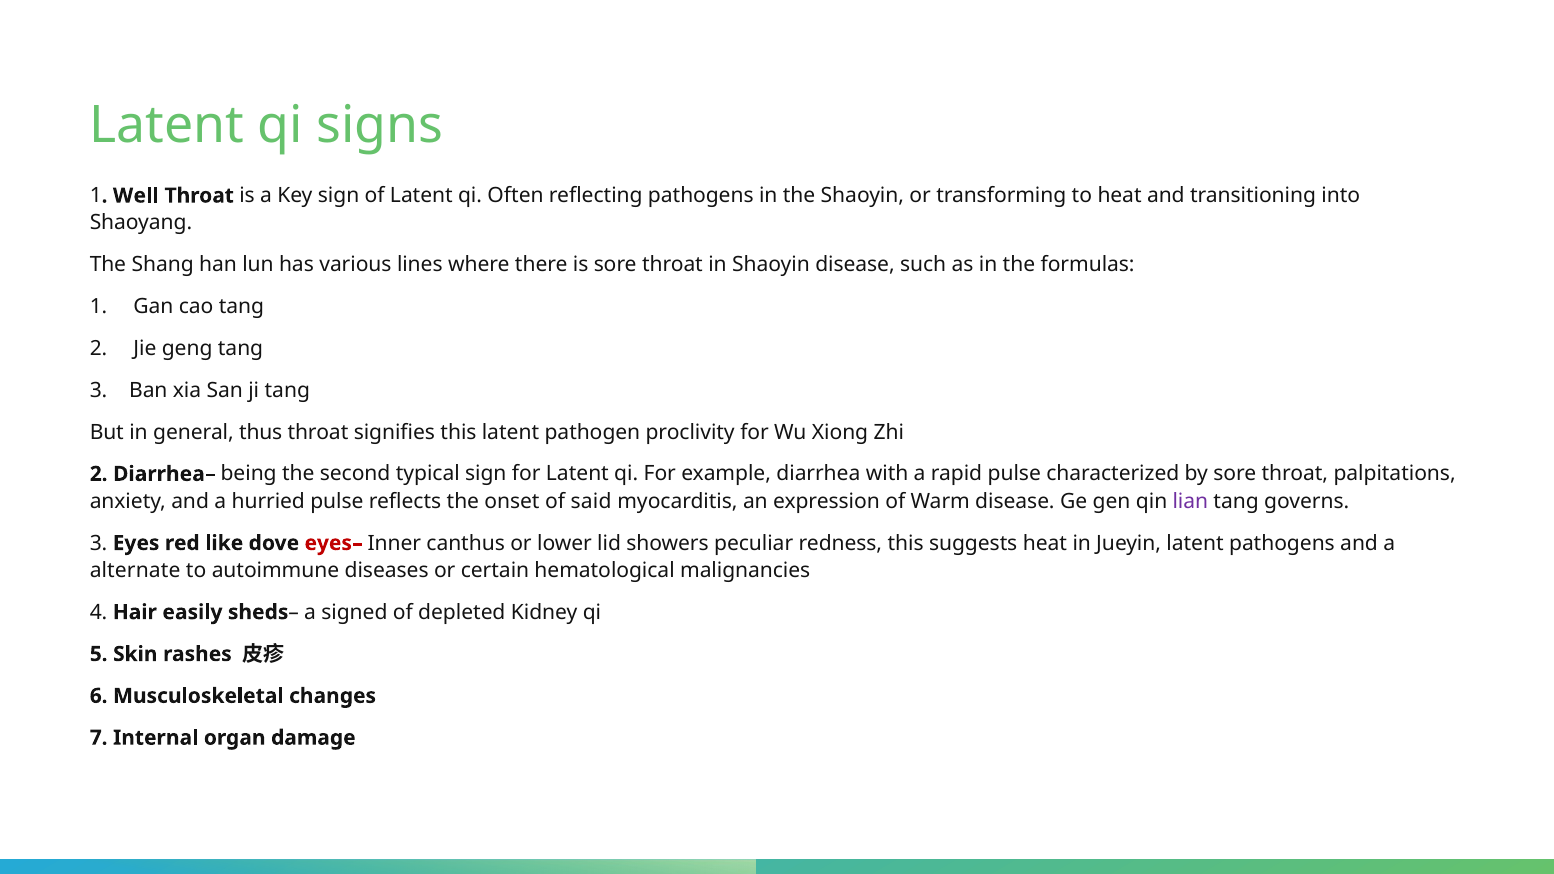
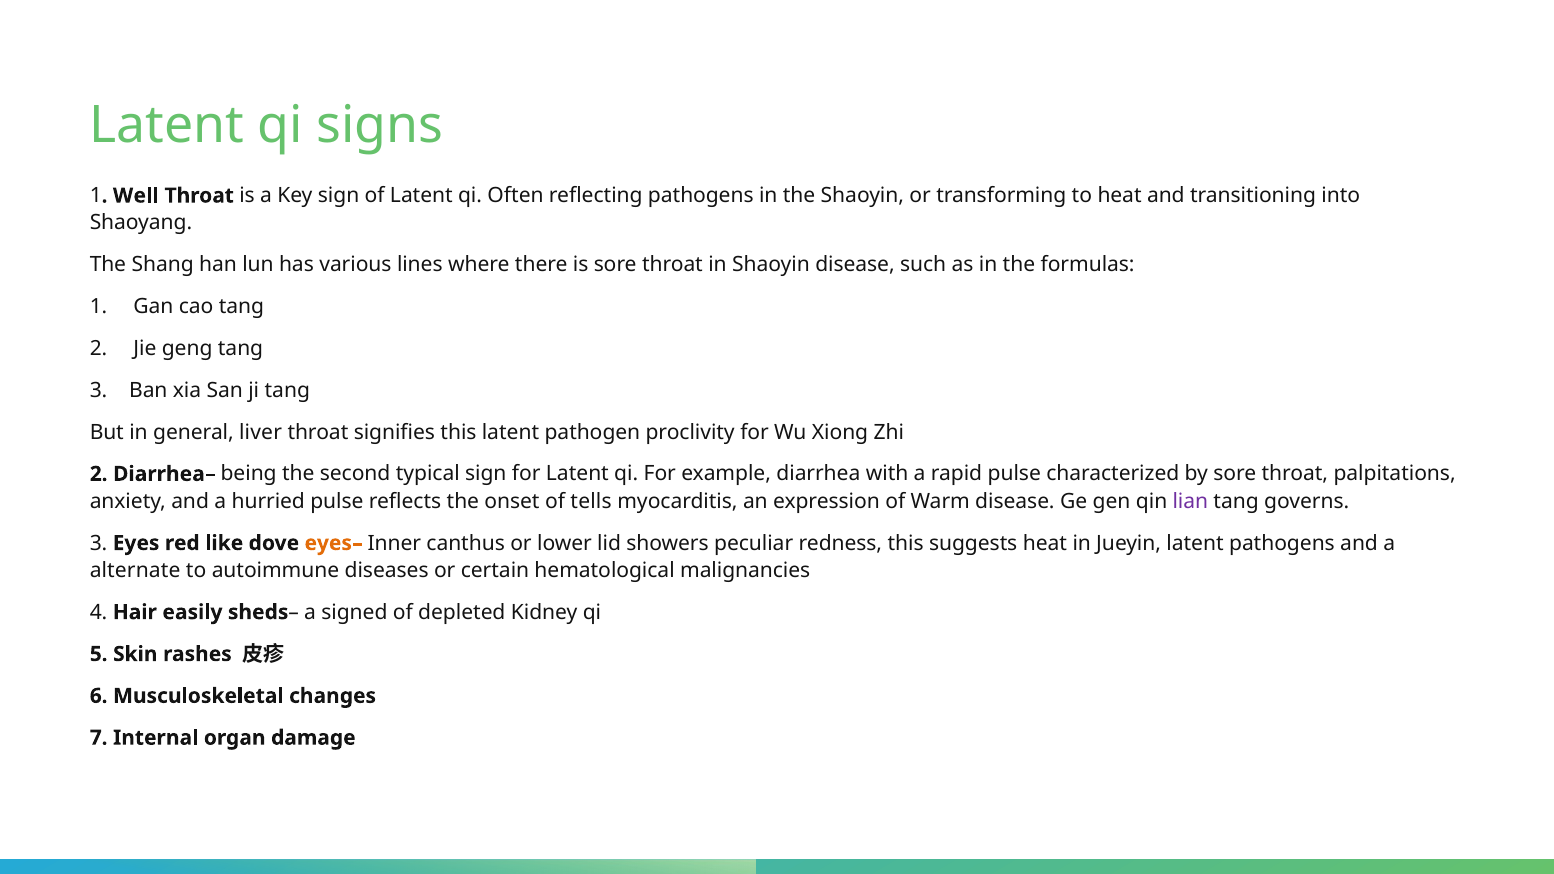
thus: thus -> liver (261, 432)
said: said -> tells (591, 501)
eyes– colour: red -> orange (333, 543)
